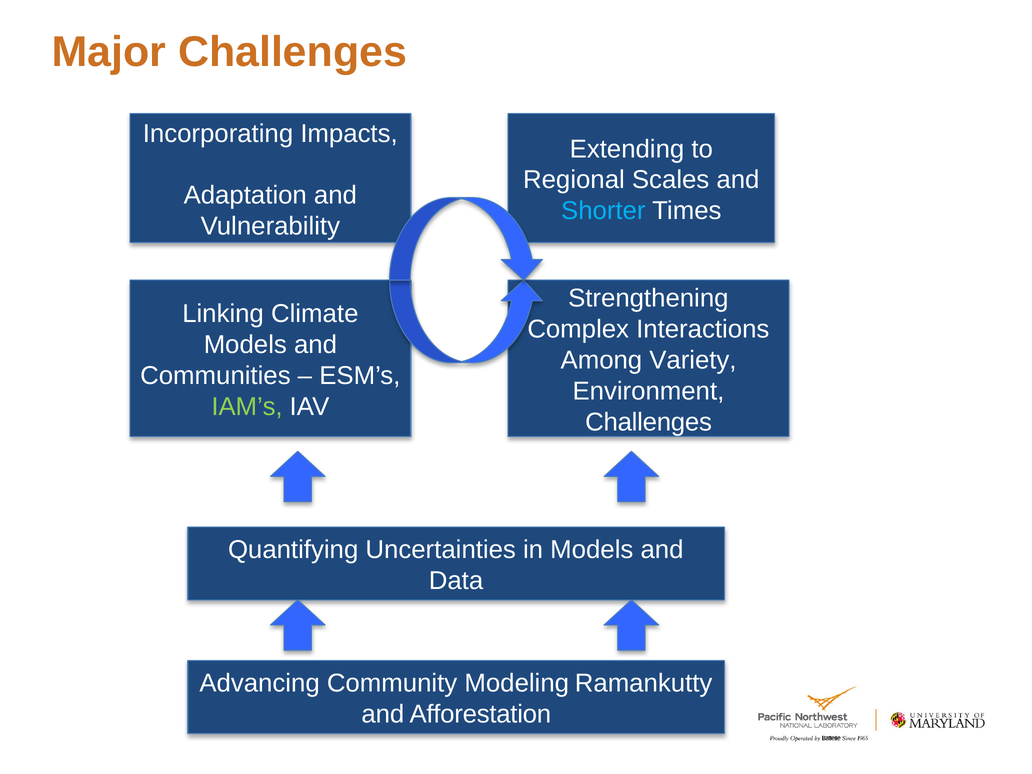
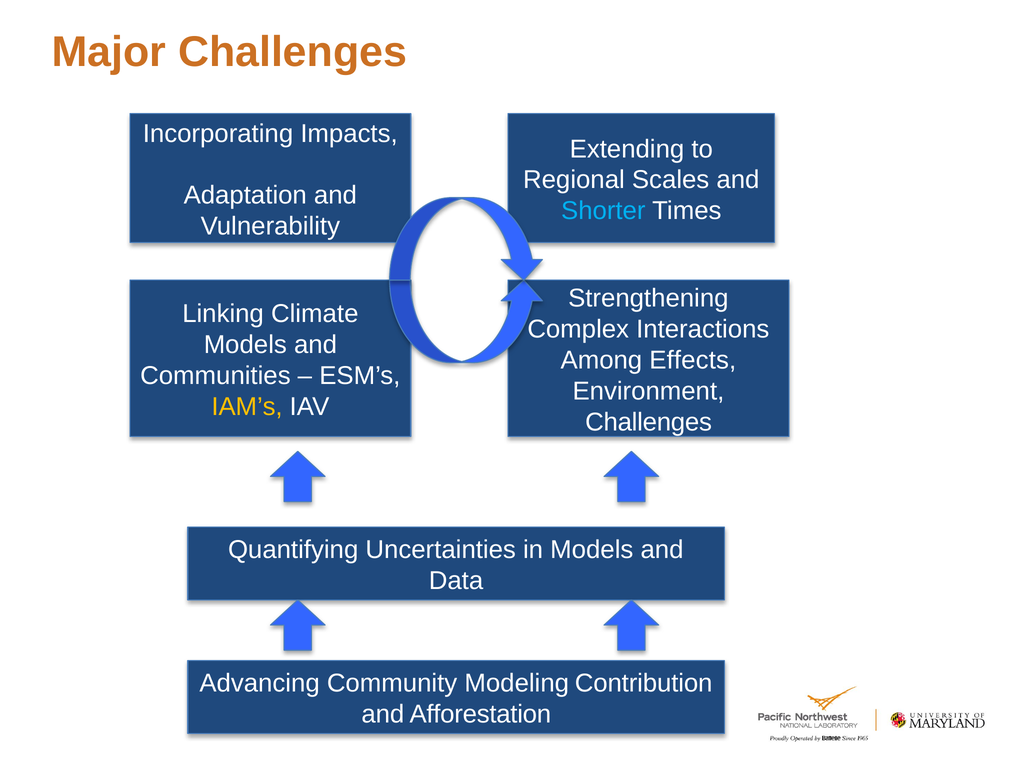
Variety: Variety -> Effects (693, 360)
IAM’s colour: light green -> yellow (247, 407)
Ramankutty: Ramankutty -> Contribution (644, 683)
